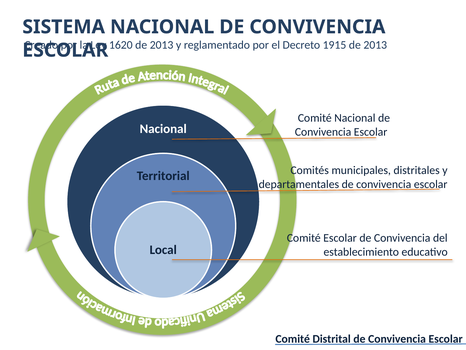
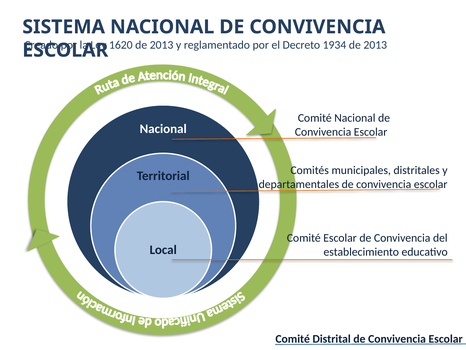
1915: 1915 -> 1934 (334, 45)
